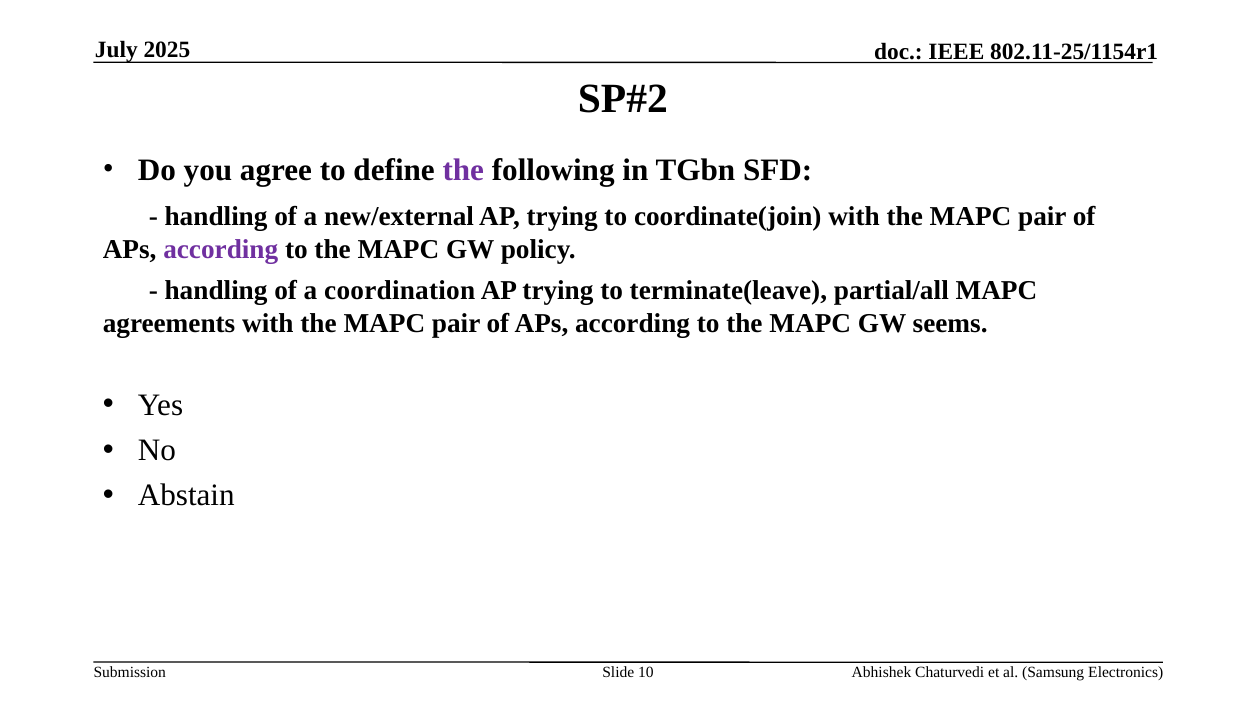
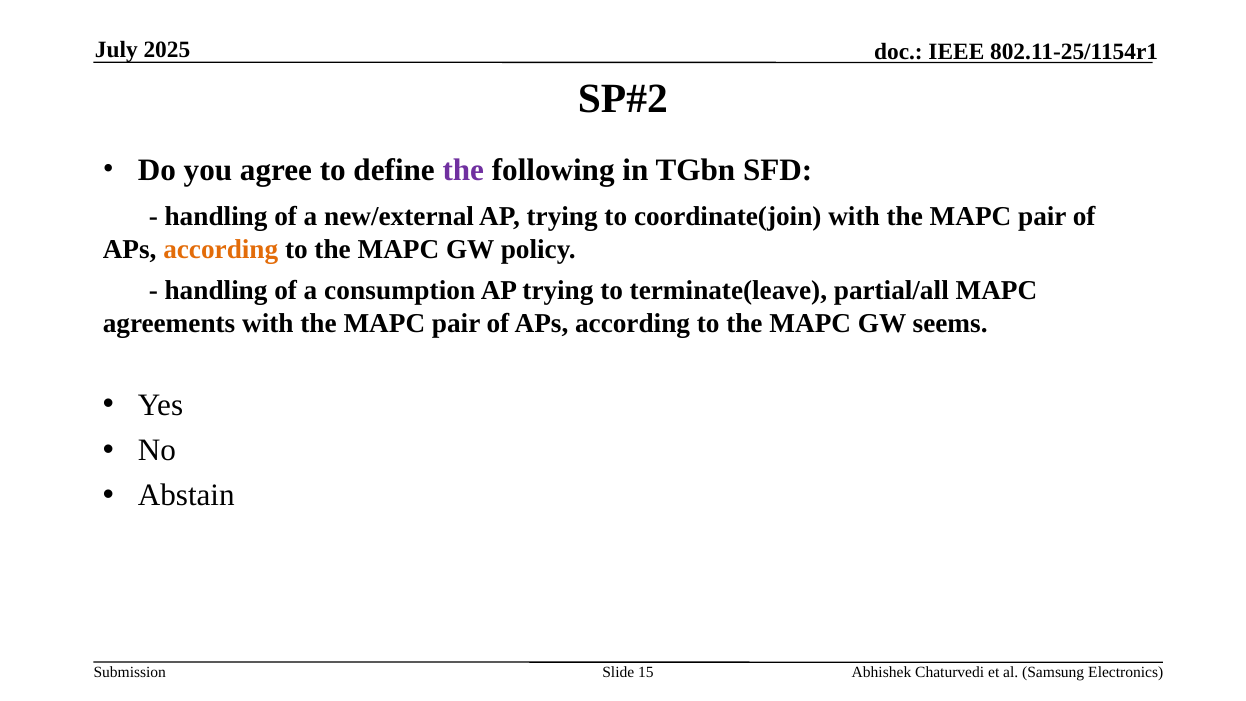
according colour: purple -> orange (221, 250)
coordination: coordination -> consumption (400, 290)
10: 10 -> 15 (646, 672)
